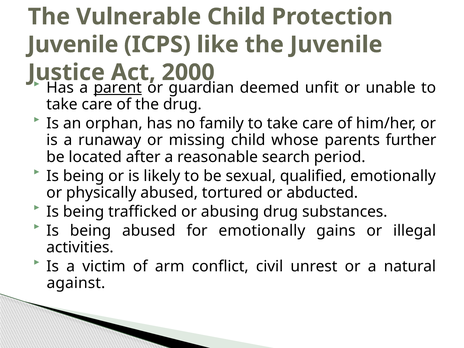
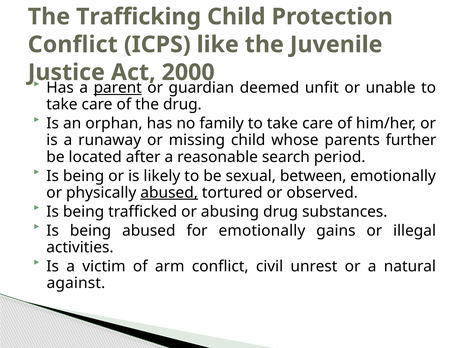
Vulnerable: Vulnerable -> Trafficking (139, 17)
Juvenile: Juvenile -> Conflict (73, 45)
qualified: qualified -> between (313, 176)
abused underline: none -> present (169, 193)
abducted: abducted -> observed (322, 193)
